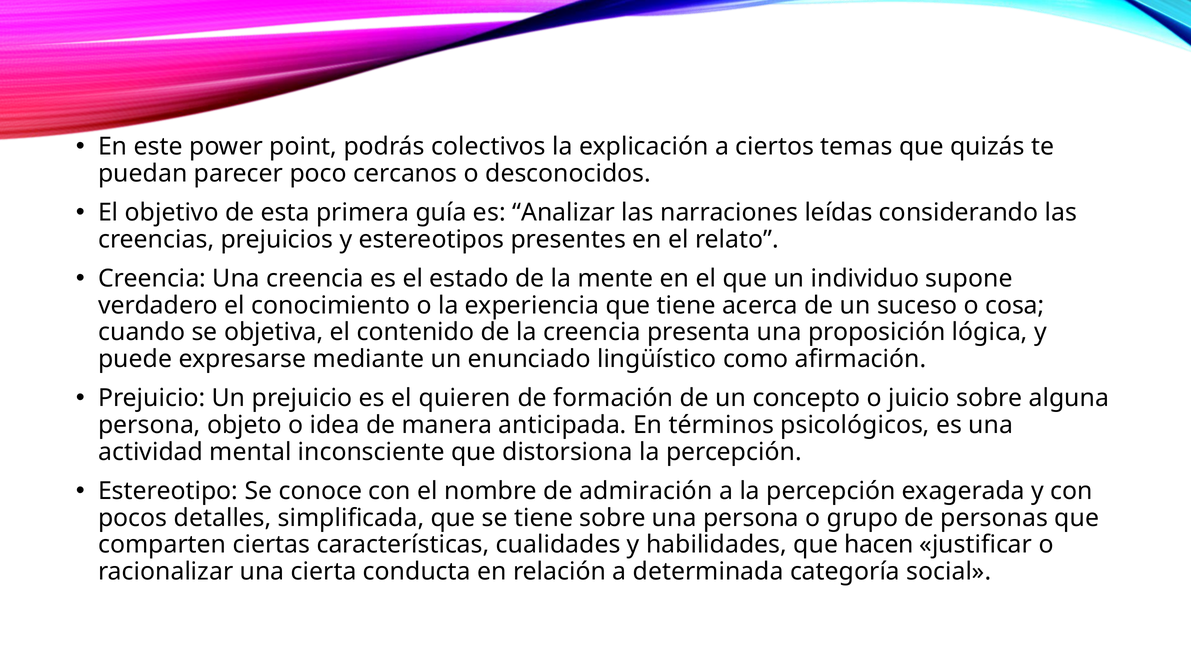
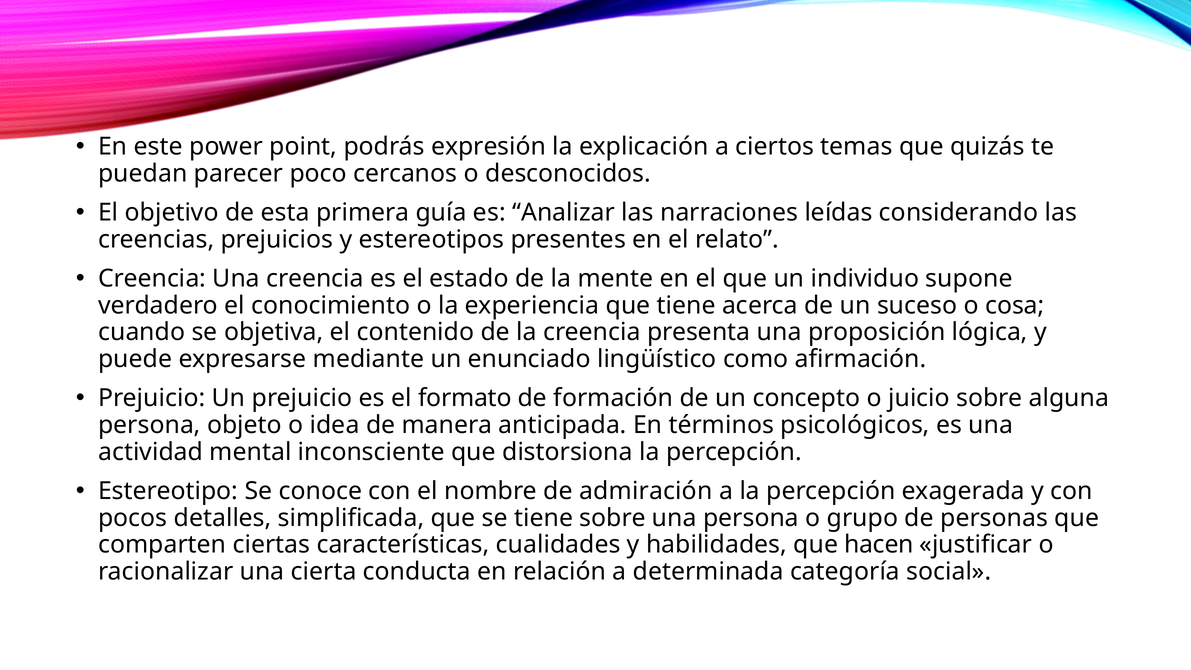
colectivos: colectivos -> expresión (489, 147)
quieren: quieren -> formato (465, 398)
